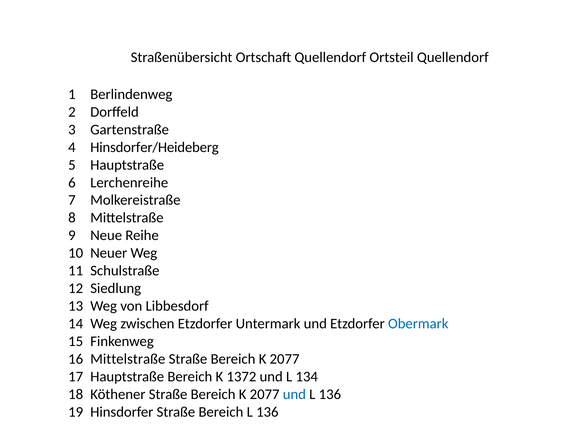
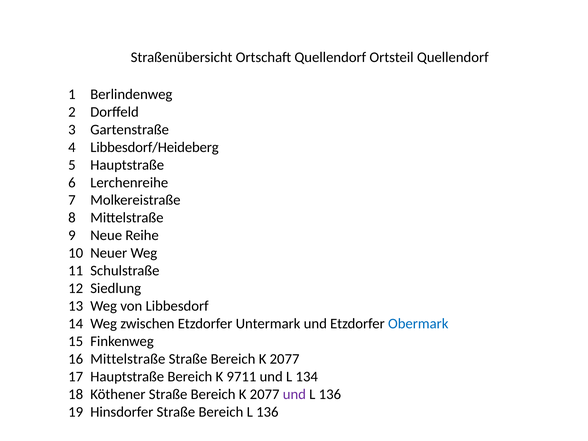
Hinsdorfer/Heideberg: Hinsdorfer/Heideberg -> Libbesdorf/Heideberg (155, 147)
1372: 1372 -> 9711 (241, 377)
und colour: blue -> purple (294, 394)
